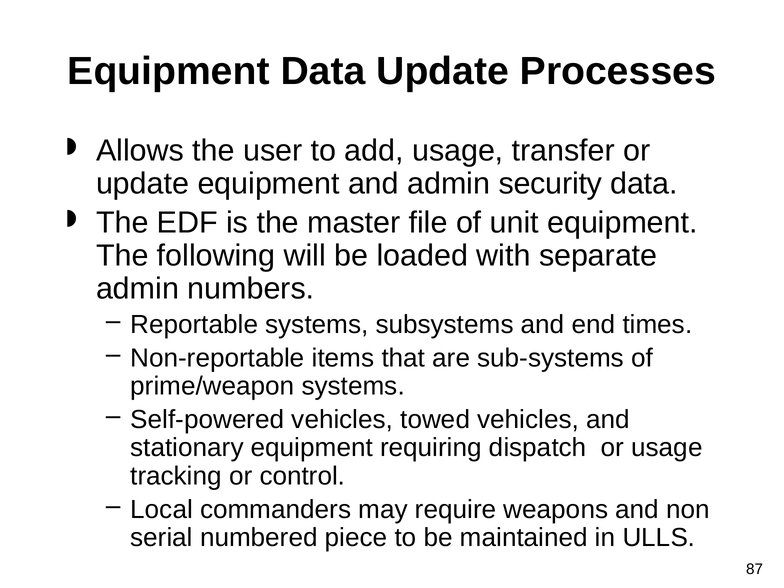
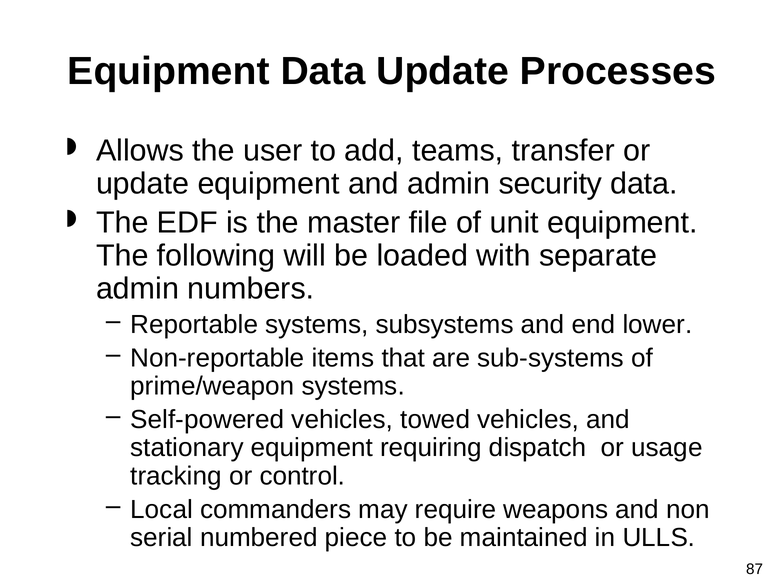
add usage: usage -> teams (458, 151)
times: times -> lower (657, 325)
